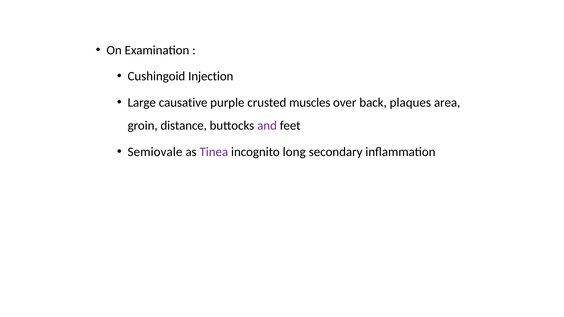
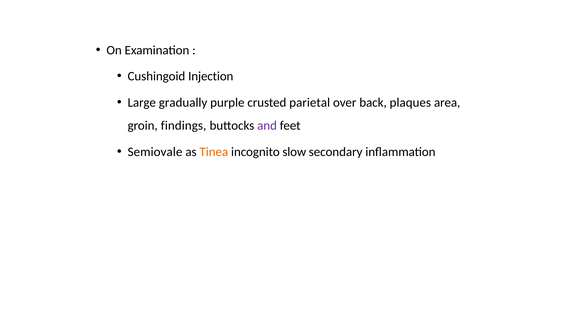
causative: causative -> gradually (183, 103)
muscles: muscles -> parietal (310, 103)
distance: distance -> findings (184, 126)
Tinea colour: purple -> orange (214, 152)
long: long -> slow (294, 152)
